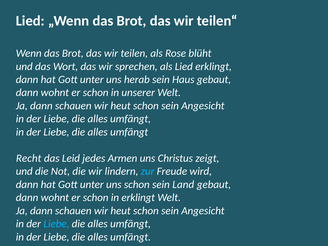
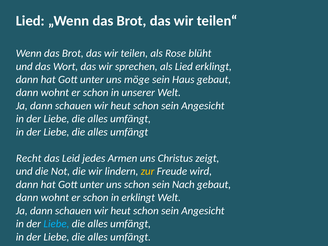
herab: herab -> möge (137, 80)
zur colour: light blue -> yellow (148, 171)
Land: Land -> Nach (183, 184)
